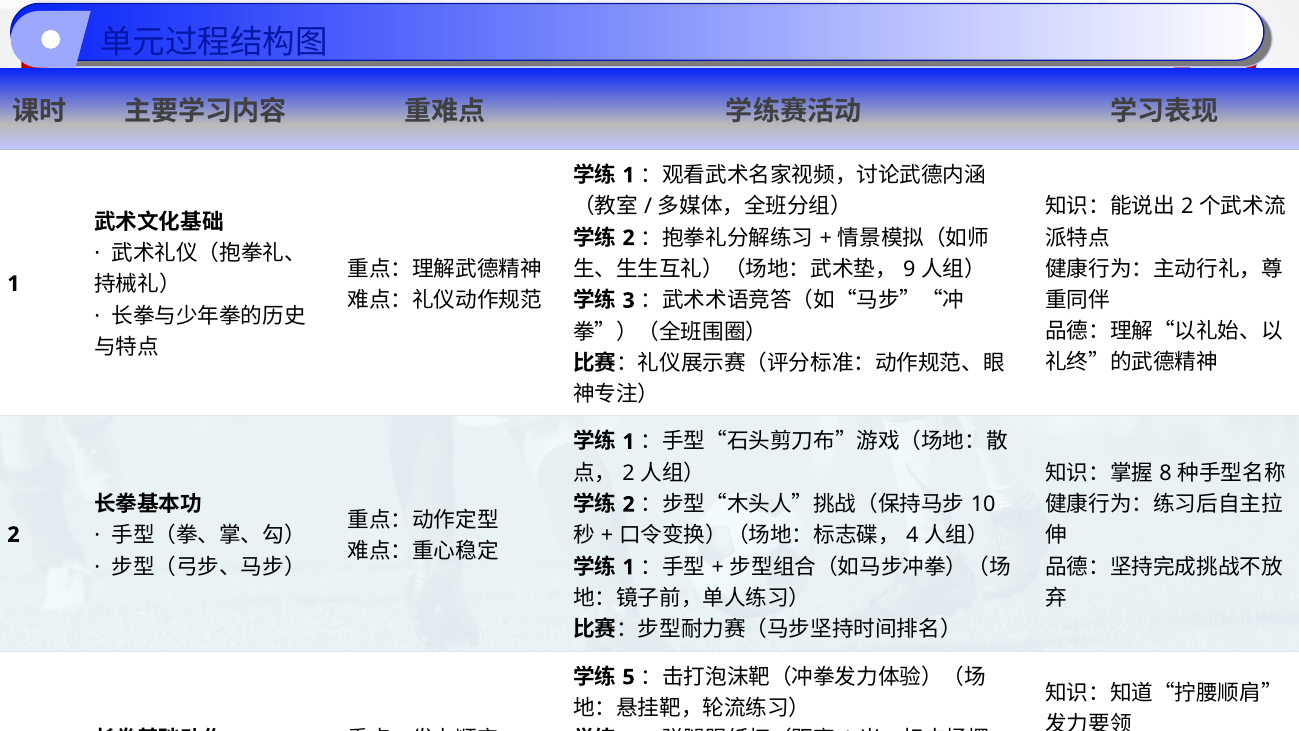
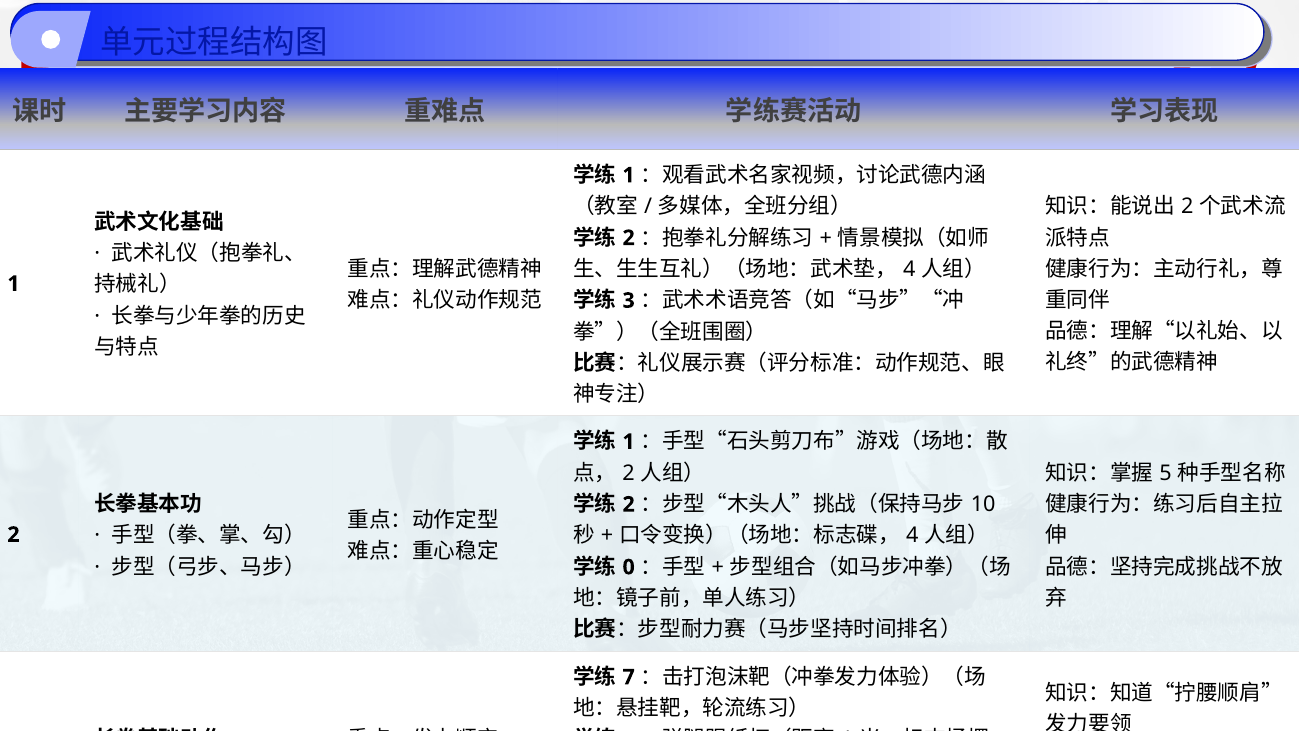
9: 9 -> 4 (909, 269)
8: 8 -> 5 (1166, 473)
1: 1 -> 0 (629, 567)
5: 5 -> 7 (629, 677)
